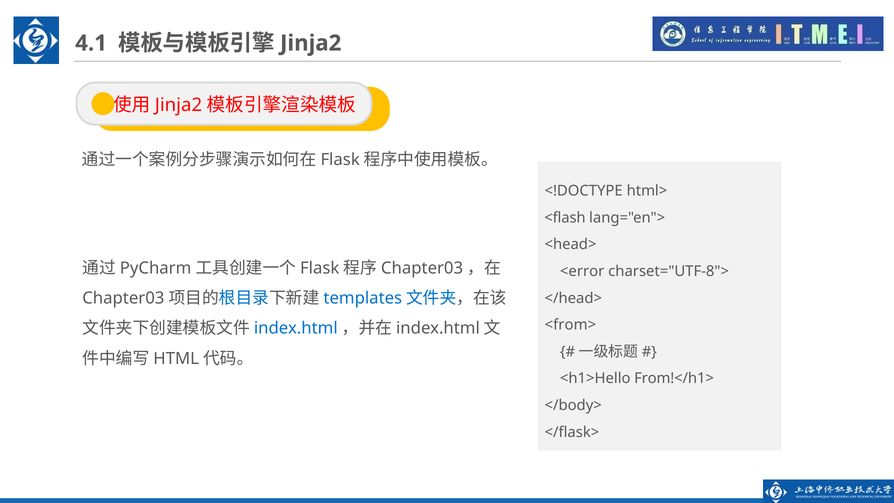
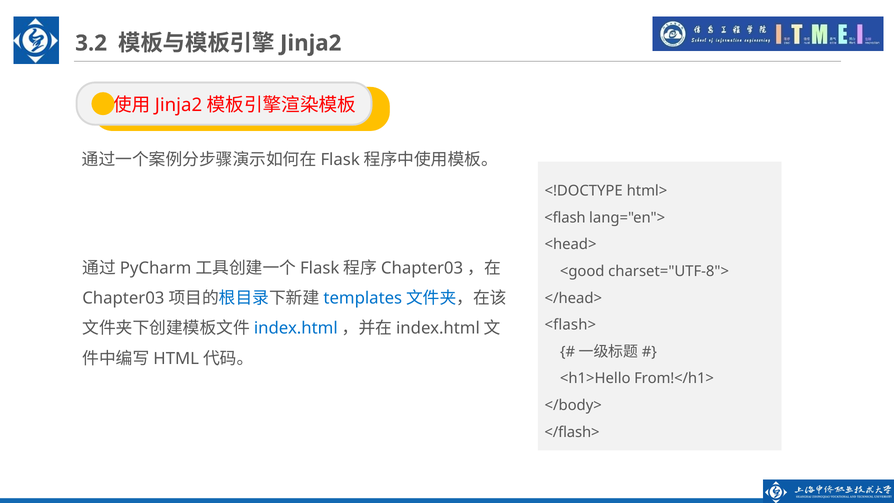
4.1: 4.1 -> 3.2 (91, 43)
<error: <error -> <good (582, 271)
<from>: <from> -> <flash> (570, 325)
</flask>: </flask> -> </flash> (572, 432)
